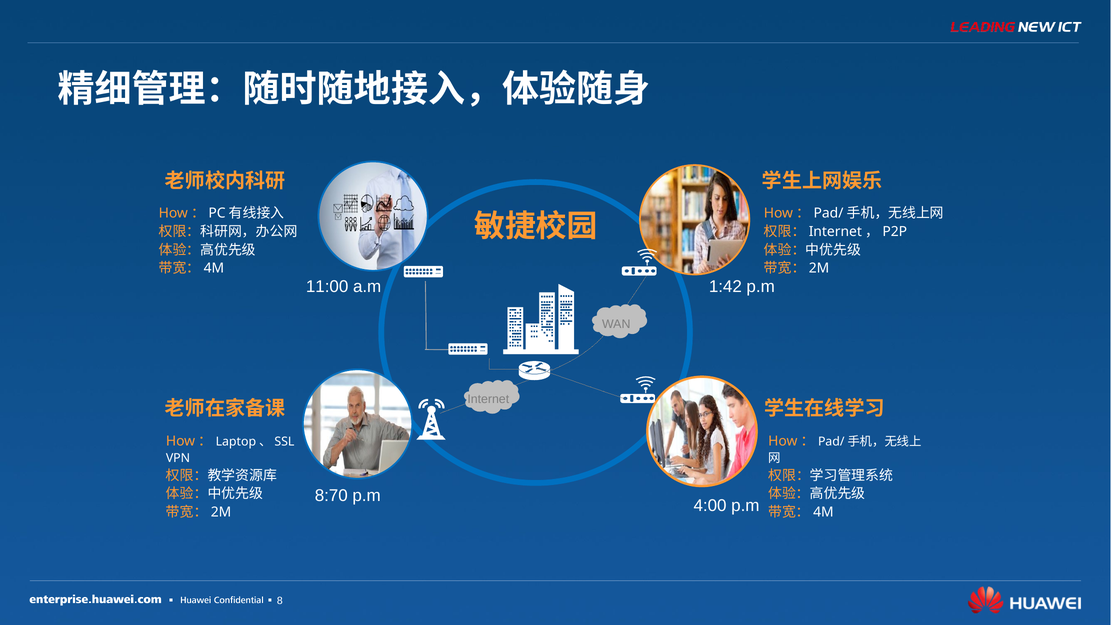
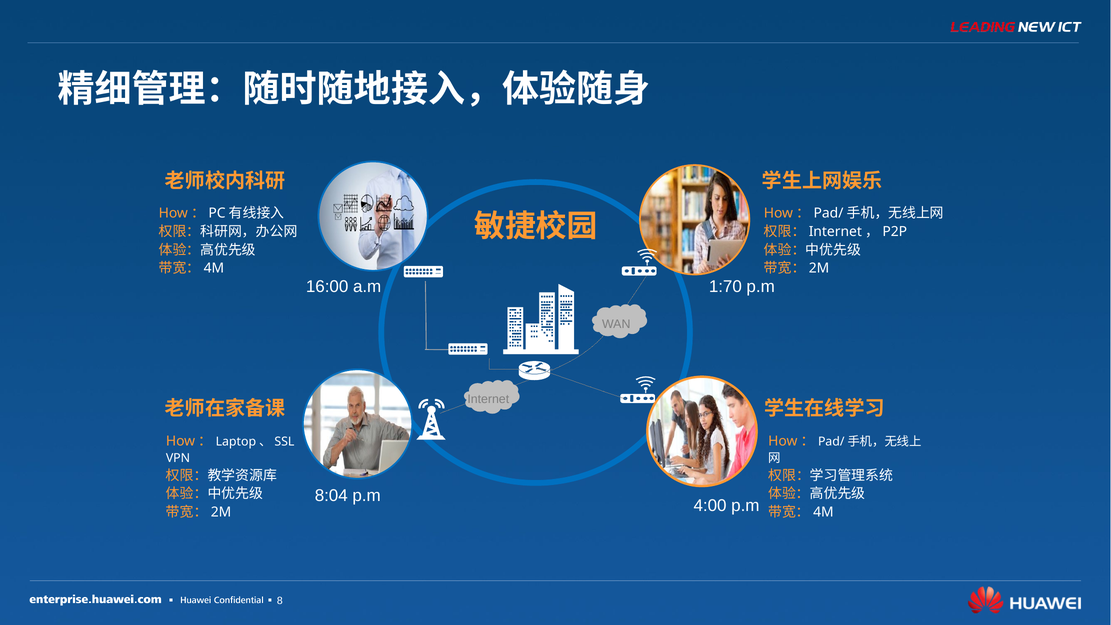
1:42: 1:42 -> 1:70 (725, 286)
11:00: 11:00 -> 16:00 (327, 287)
8:70: 8:70 -> 8:04 (331, 495)
